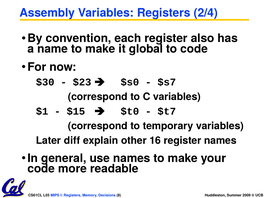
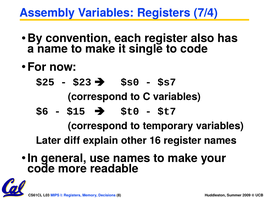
2/4: 2/4 -> 7/4 (206, 13)
global: global -> single (146, 49)
$30: $30 -> $25 (45, 82)
$1: $1 -> $6 (42, 111)
